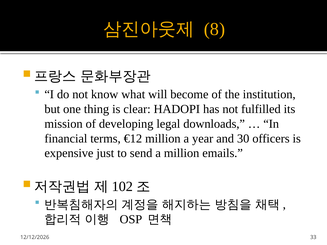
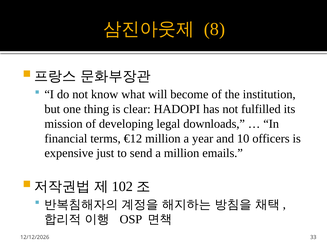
30: 30 -> 10 (243, 139)
